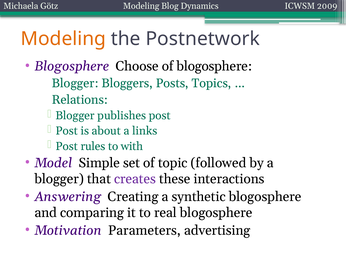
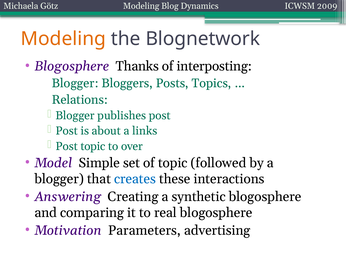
Postnetwork: Postnetwork -> Blognetwork (203, 39)
Choose: Choose -> Thanks (137, 66)
of blogosphere: blogosphere -> interposting (214, 66)
Post rules: rules -> topic (93, 146)
with: with -> over (132, 146)
creates colour: purple -> blue (135, 179)
